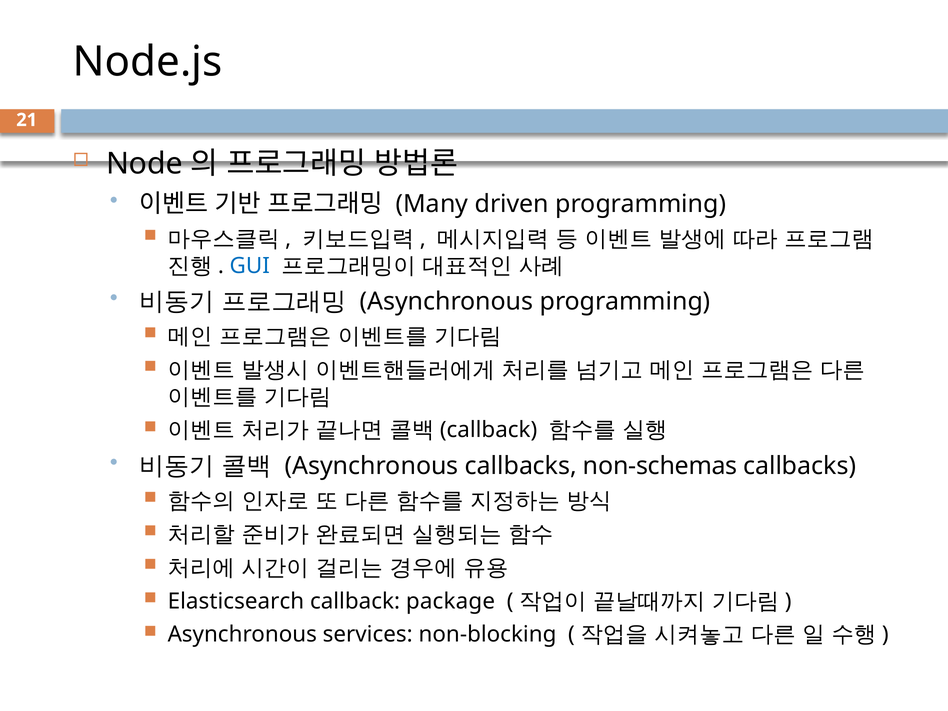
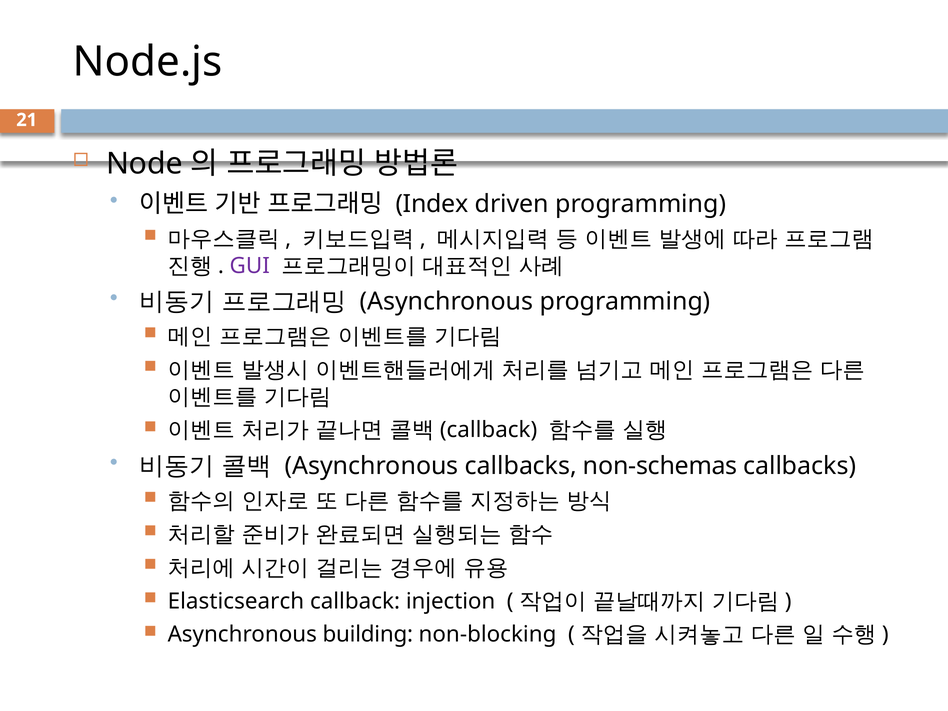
Many: Many -> Index (432, 204)
GUI colour: blue -> purple (250, 266)
package: package -> injection (451, 601)
services: services -> building (368, 635)
